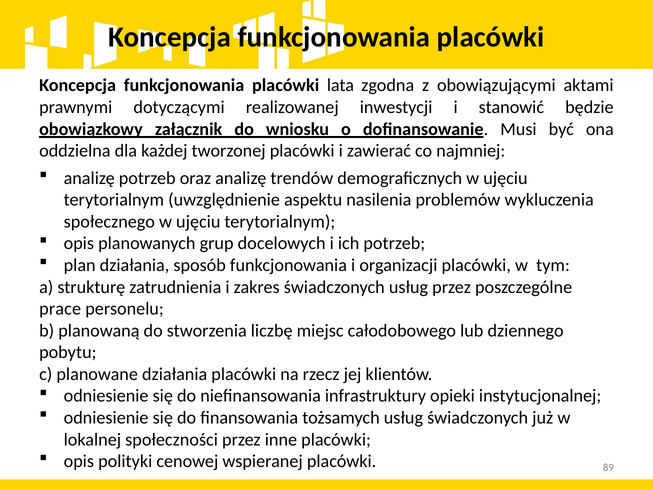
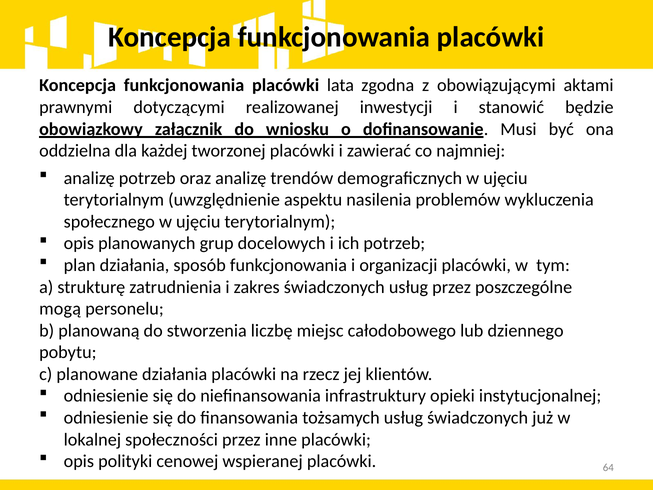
prace: prace -> mogą (60, 309)
89: 89 -> 64 (608, 468)
